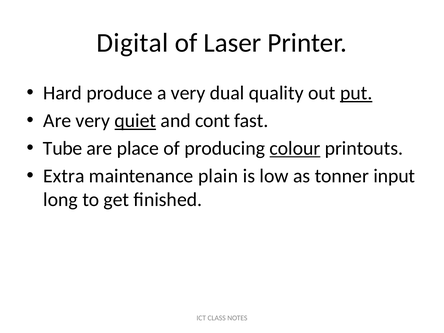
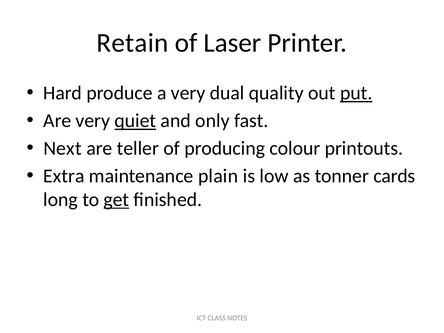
Digital: Digital -> Retain (132, 43)
cont: cont -> only (212, 121)
Tube: Tube -> Next (63, 148)
place: place -> teller (138, 148)
colour underline: present -> none (295, 148)
input: input -> cards (394, 176)
get underline: none -> present (116, 200)
